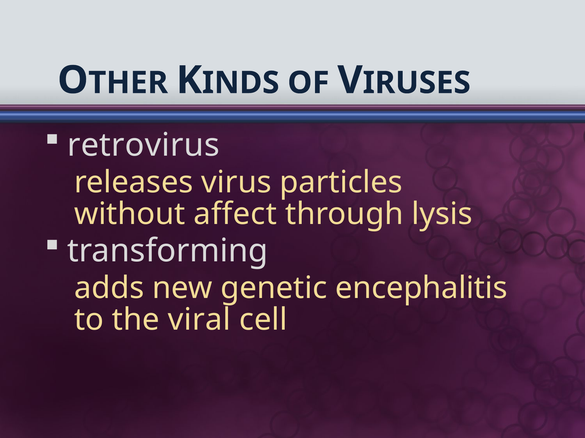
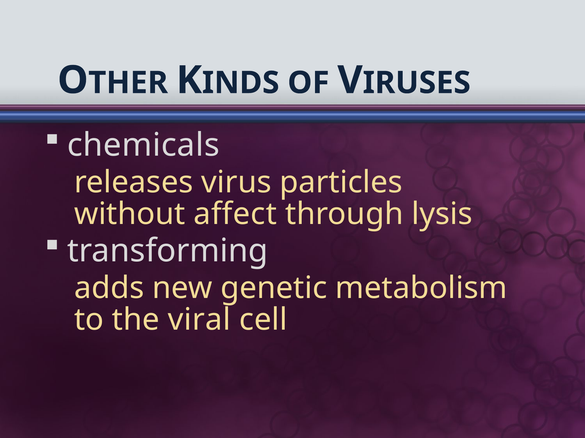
retrovirus: retrovirus -> chemicals (143, 145)
encephalitis: encephalitis -> metabolism (421, 289)
